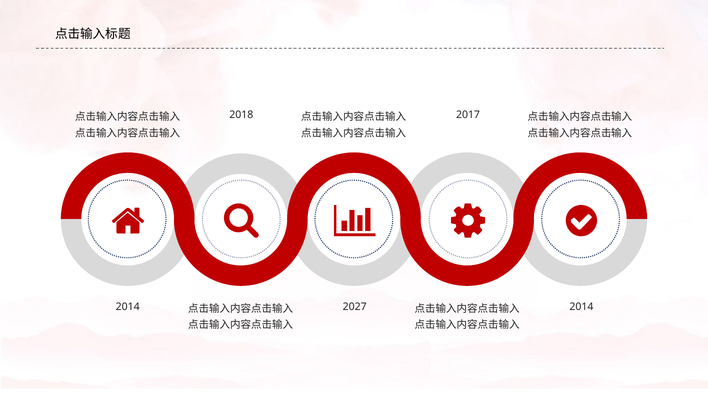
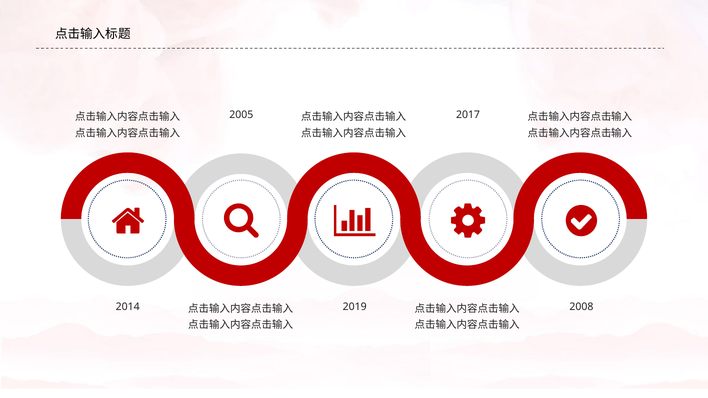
2018: 2018 -> 2005 (241, 115)
2027: 2027 -> 2019 (355, 307)
2014: 2014 -> 2008 (581, 307)
